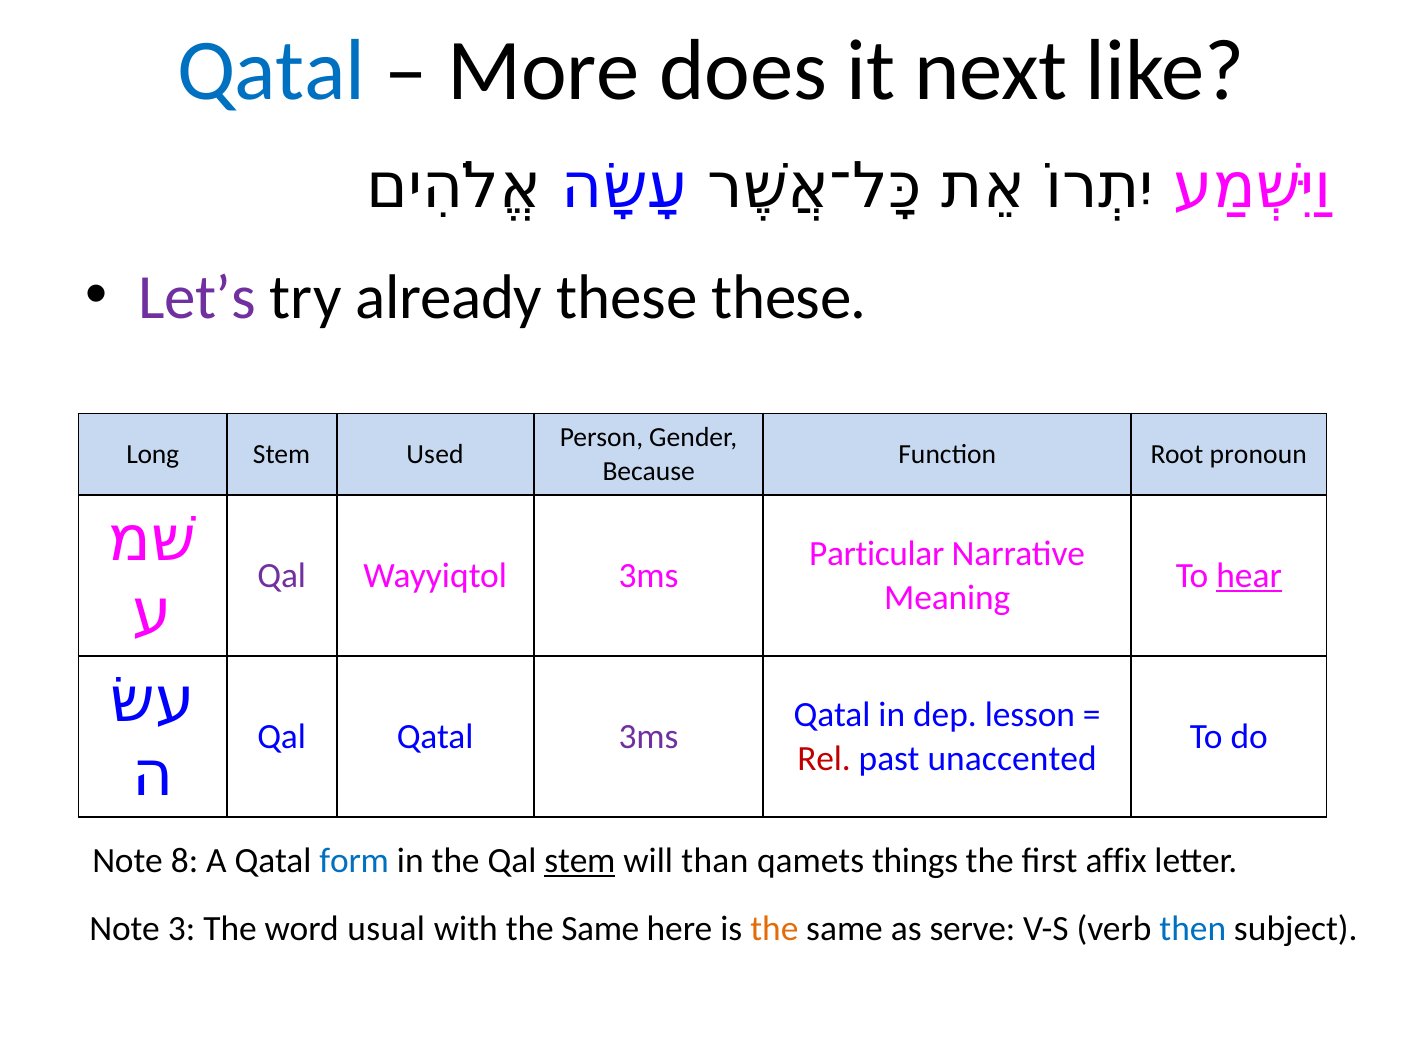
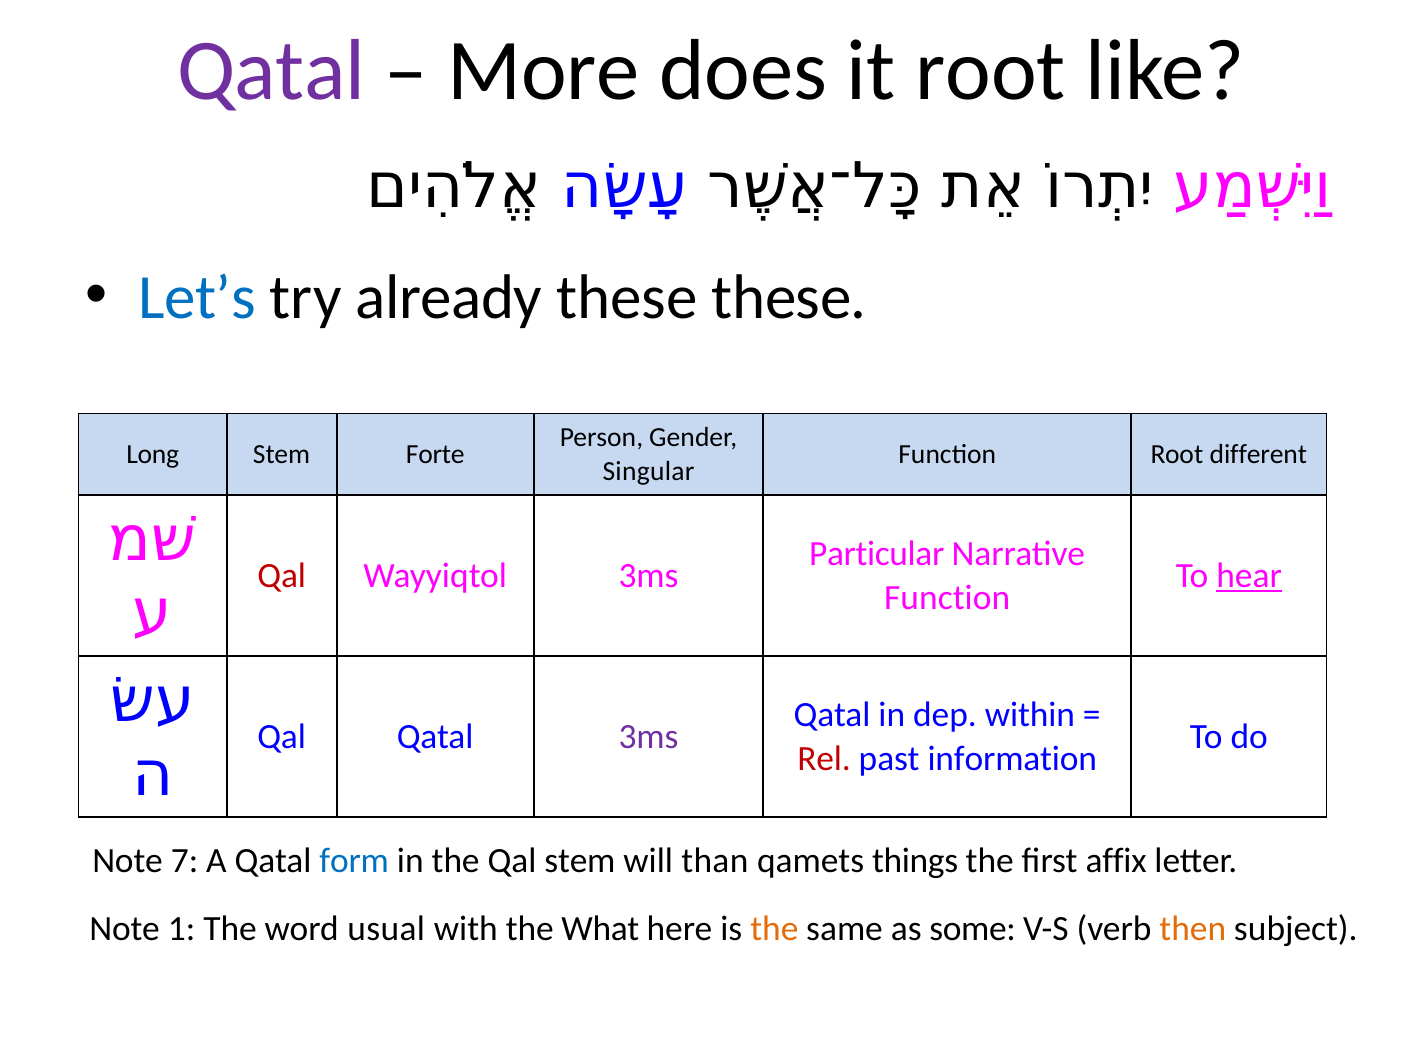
Qatal colour: blue -> purple (271, 71)
it next: next -> root (990, 71)
Let’s colour: purple -> blue (197, 297)
Used: Used -> Forte (435, 454)
pronoun: pronoun -> different (1258, 454)
Because: Because -> Singular (648, 471)
Qal colour: purple -> red (282, 576)
Meaning: Meaning -> Function (947, 597)
lesson: lesson -> within (1030, 715)
unaccented: unaccented -> information (1012, 758)
8: 8 -> 7 (185, 861)
stem underline: present -> none (580, 861)
3: 3 -> 1 (182, 928)
with the Same: Same -> What (600, 928)
serve: serve -> some (973, 928)
then colour: blue -> orange (1193, 928)
